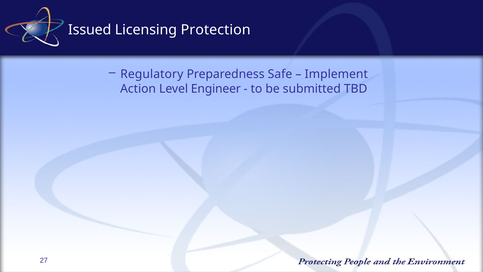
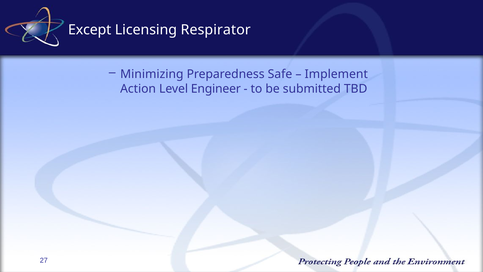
Issued: Issued -> Except (90, 30)
Protection: Protection -> Respirator (216, 30)
Regulatory: Regulatory -> Minimizing (152, 74)
